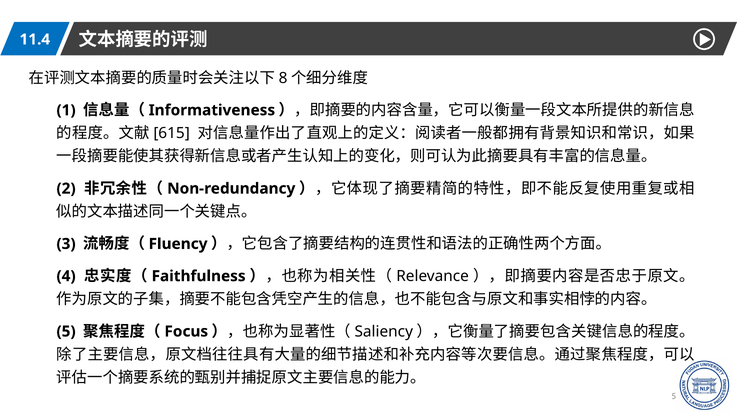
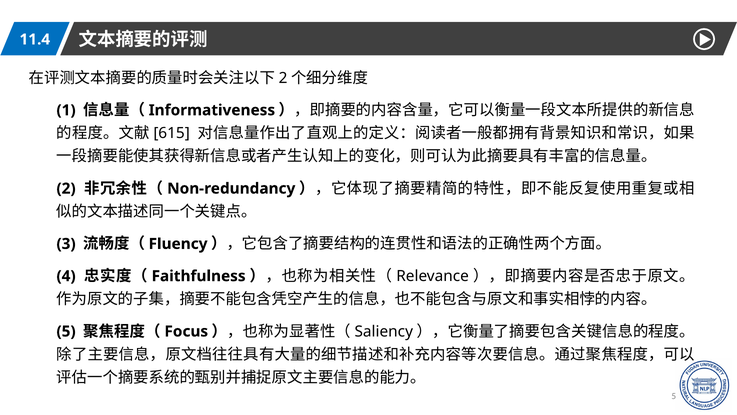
8: 8 -> 2 (283, 78)
